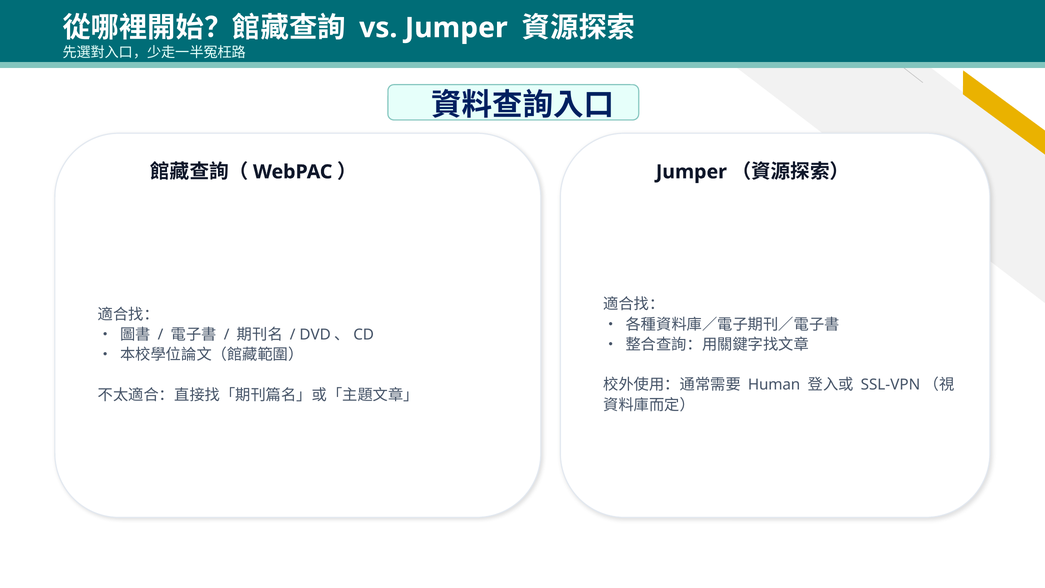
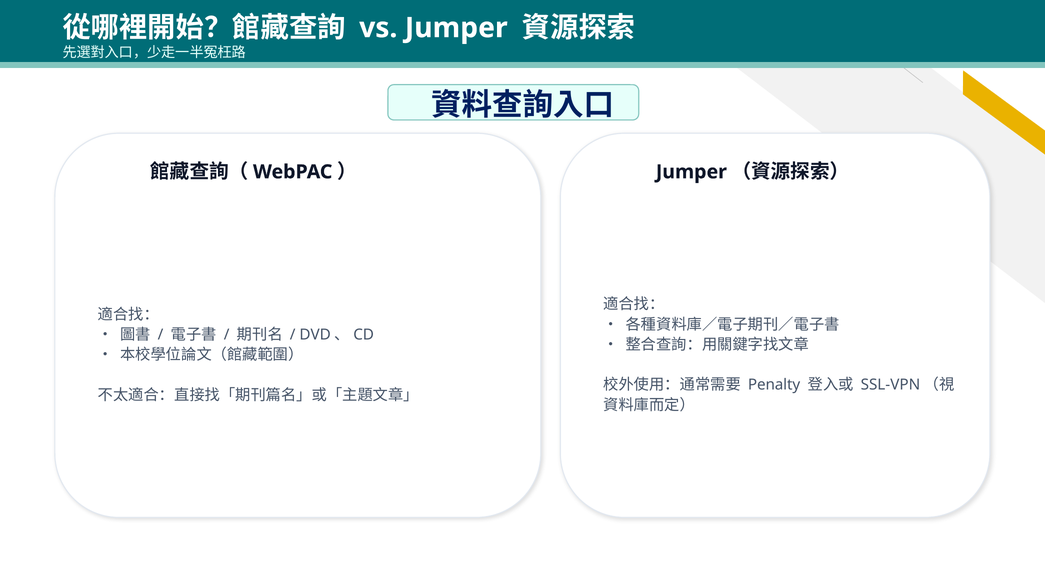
Human: Human -> Penalty (774, 385)
